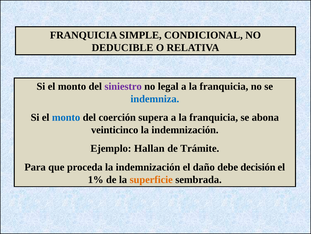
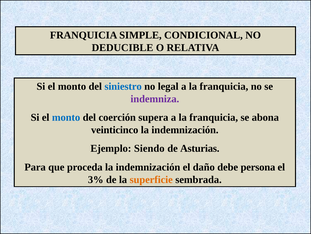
siniestro colour: purple -> blue (123, 86)
indemniza colour: blue -> purple (155, 99)
Hallan: Hallan -> Siendo (149, 148)
Trámite: Trámite -> Asturias (200, 148)
decisión: decisión -> persona (258, 167)
1%: 1% -> 3% (96, 179)
